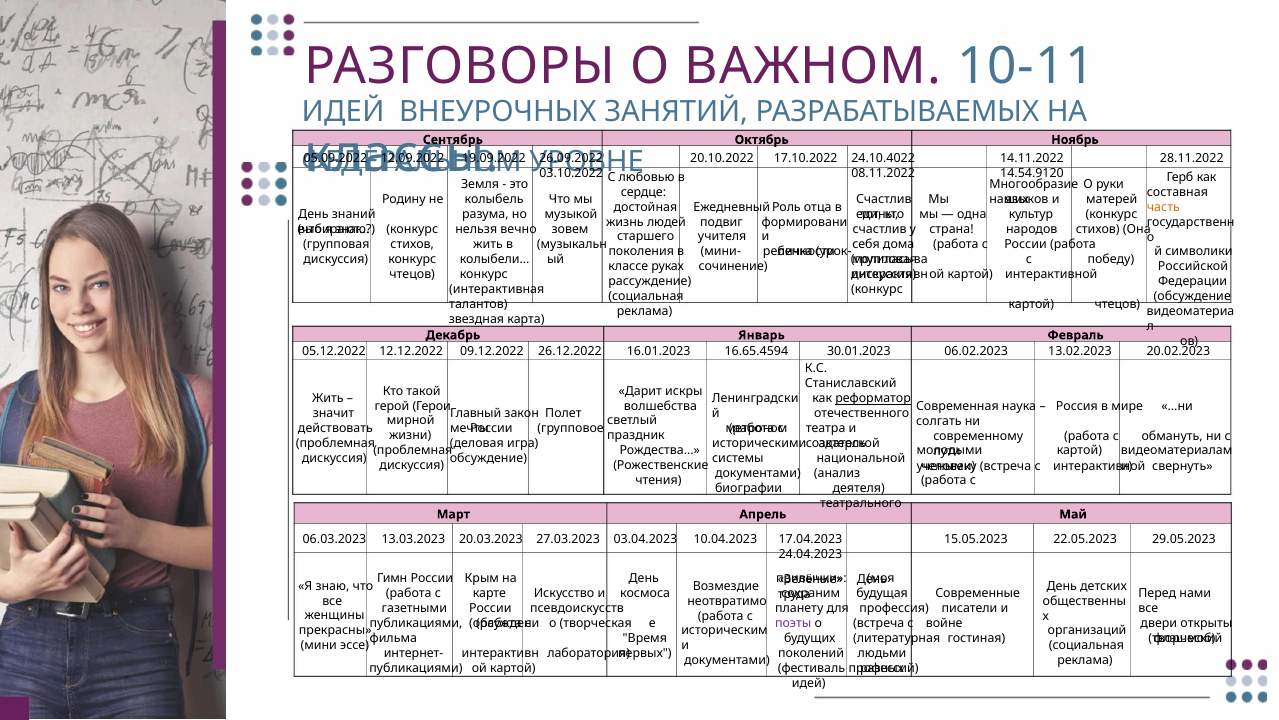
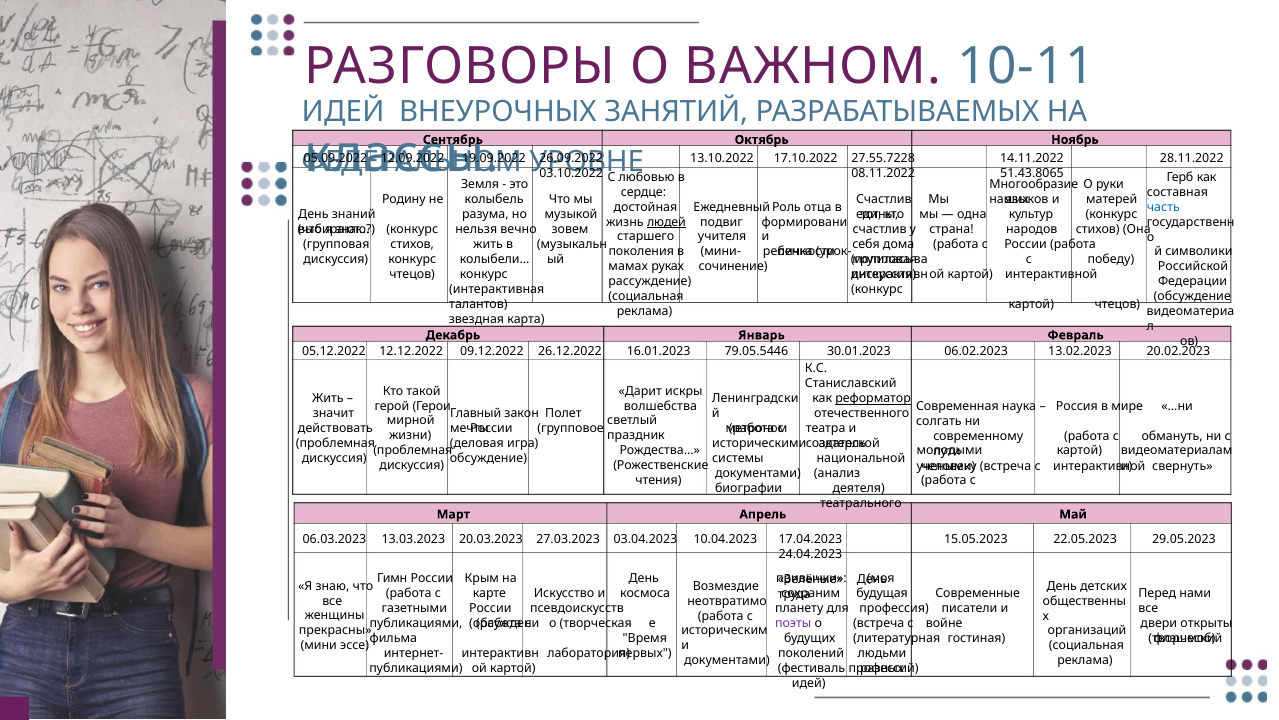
20.10.2022: 20.10.2022 -> 13.10.2022 (722, 158)
24.10.4022: 24.10.4022 -> 27.55.7228 (883, 158)
14.54.9120: 14.54.9120 -> 51.43.8065 (1032, 173)
часть colour: orange -> blue (1163, 207)
людей underline: none -> present (666, 222)
классе: классе -> мамах (628, 267)
16.65.4594: 16.65.4594 -> 79.05.5446 (756, 351)
